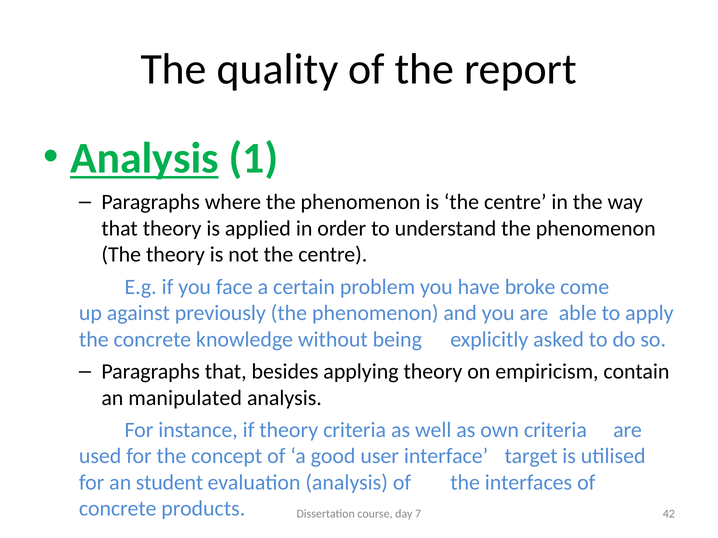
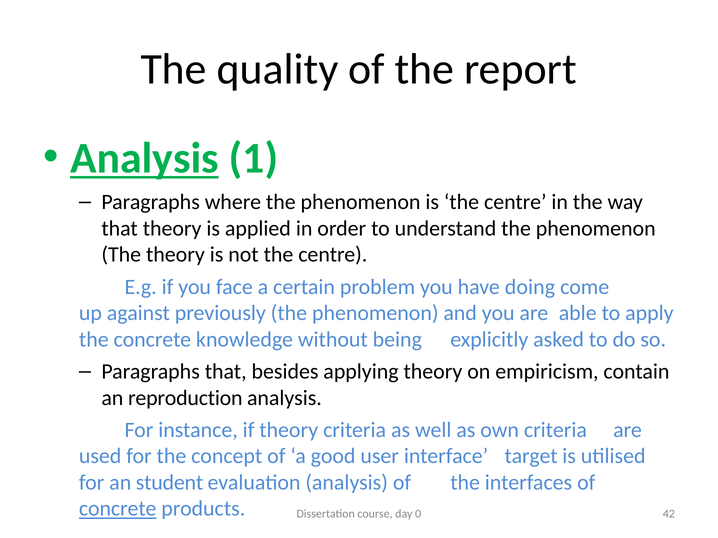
broke: broke -> doing (530, 287)
manipulated: manipulated -> reproduction (185, 398)
concrete underline: none -> present (118, 509)
7: 7 -> 0 (418, 514)
